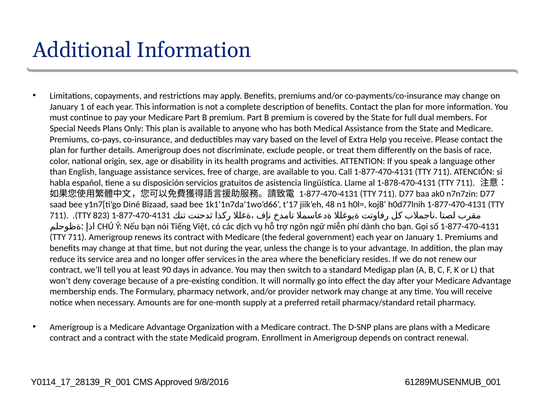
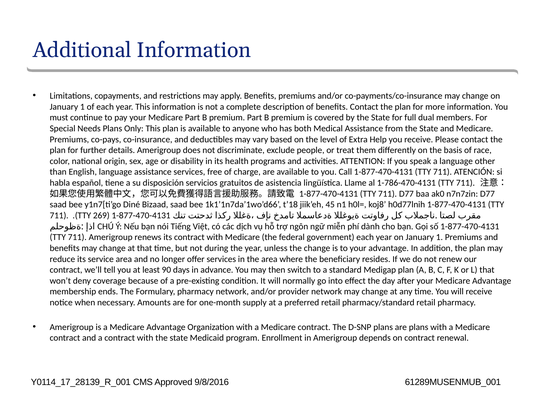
1-878-470-4131: 1-878-470-4131 -> 1-786-470-4131 (406, 183)
t’17: t’17 -> t’18 (290, 205)
48: 48 -> 45 (330, 205)
823: 823 -> 269 (101, 216)
